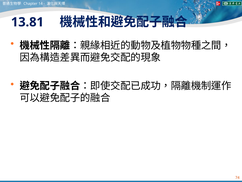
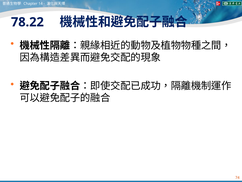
13.81: 13.81 -> 78.22 (27, 22)
